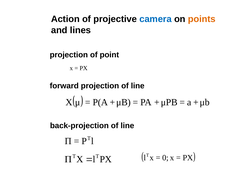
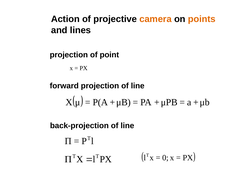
camera colour: blue -> orange (156, 19)
